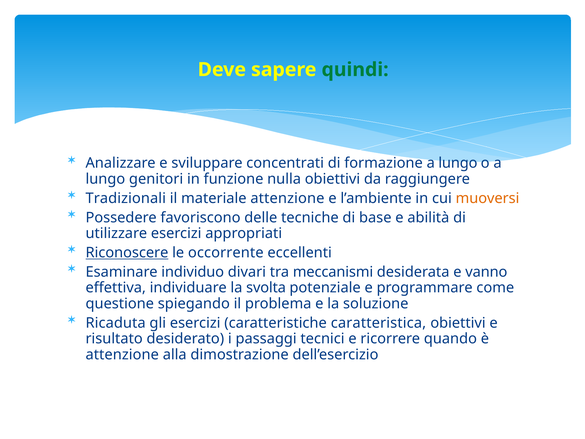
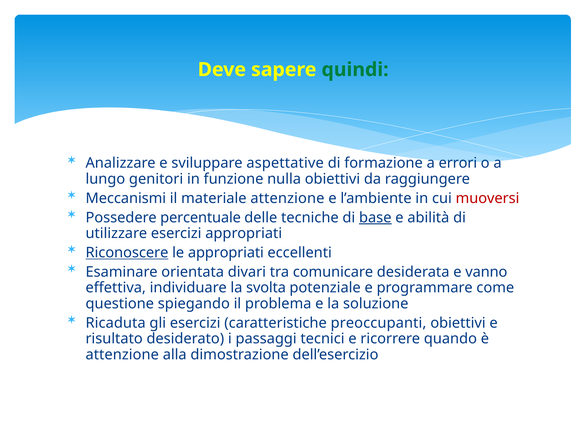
concentrati: concentrati -> aspettative (285, 163)
formazione a lungo: lungo -> errori (458, 163)
Tradizionali: Tradizionali -> Meccanismi (126, 198)
muoversi colour: orange -> red (488, 198)
favoriscono: favoriscono -> percentuale (201, 217)
base underline: none -> present (375, 217)
le occorrente: occorrente -> appropriati (226, 253)
individuo: individuo -> orientata (193, 272)
meccanismi: meccanismi -> comunicare (333, 272)
caratteristica: caratteristica -> preoccupanti (378, 323)
